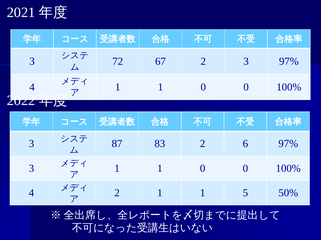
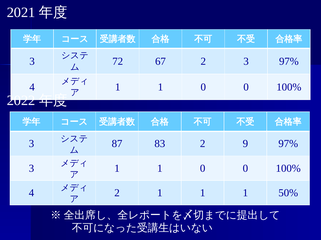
6: 6 -> 9 (245, 144)
1 1 5: 5 -> 1 (245, 193)
